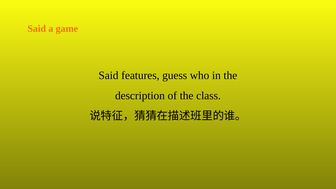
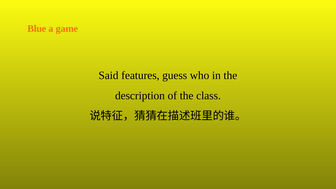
Said: Said -> Blue (37, 29)
